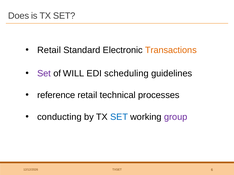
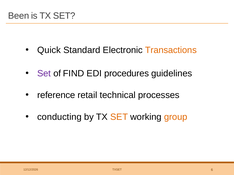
Does: Does -> Been (19, 16)
Retail: Retail -> Quick (49, 50)
WILL: WILL -> FIND (74, 74)
scheduling: scheduling -> procedures (127, 74)
SET colour: blue -> orange (119, 117)
group colour: purple -> orange (176, 117)
